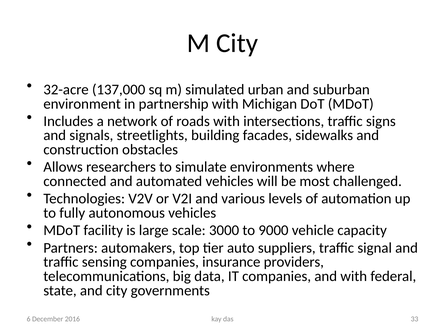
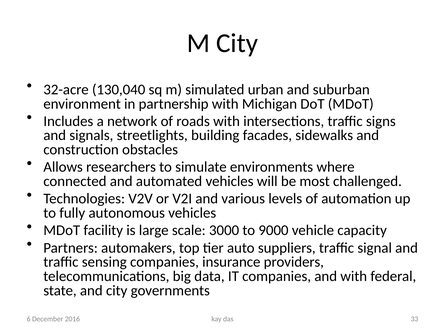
137,000: 137,000 -> 130,040 (119, 89)
